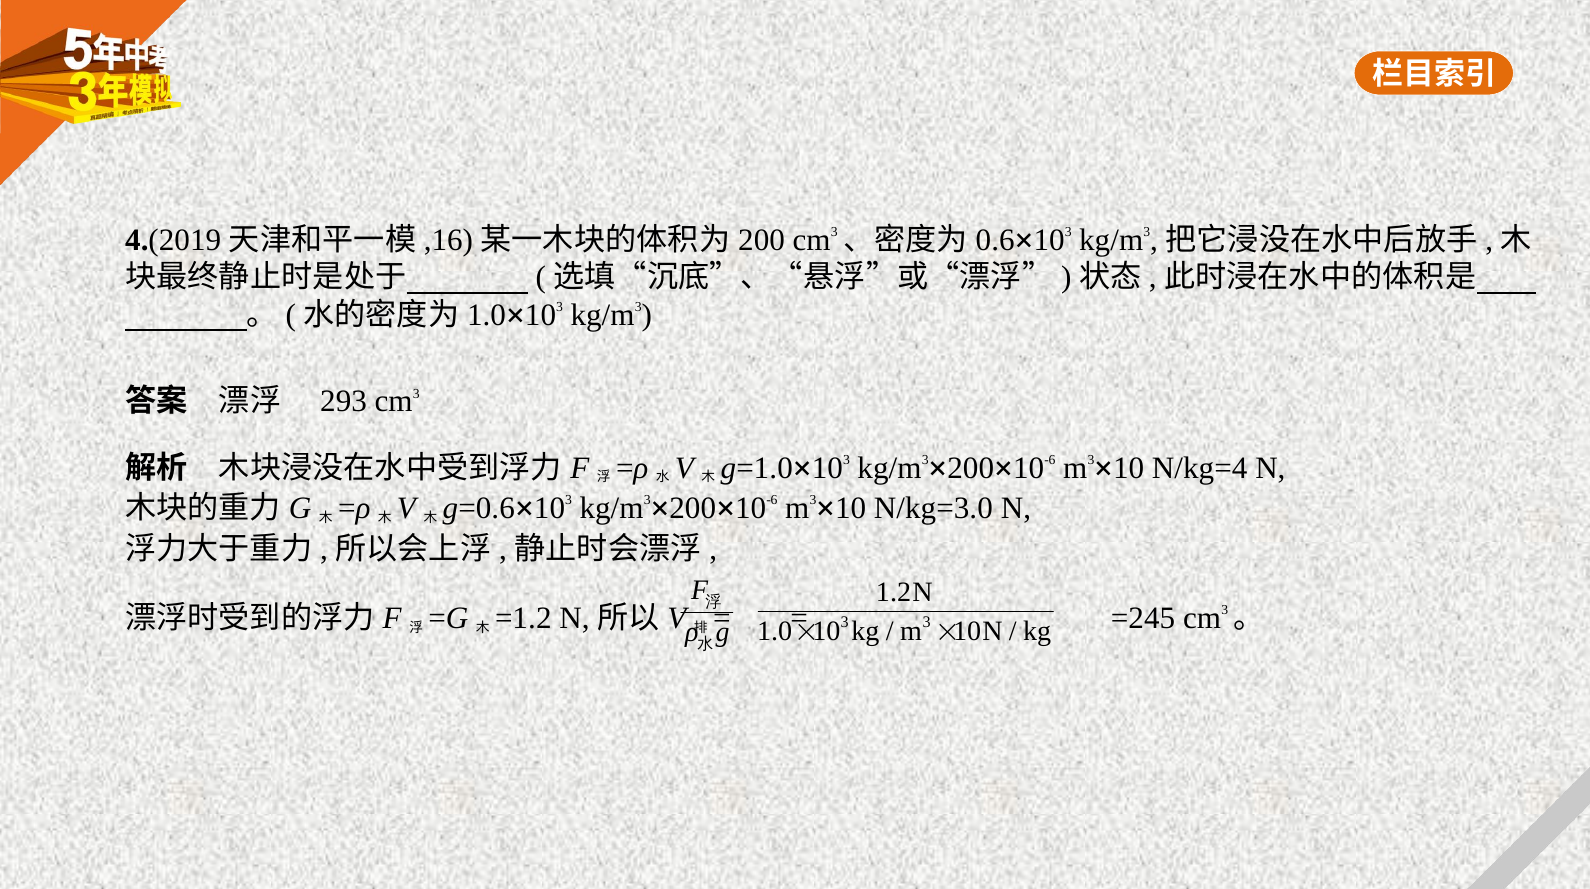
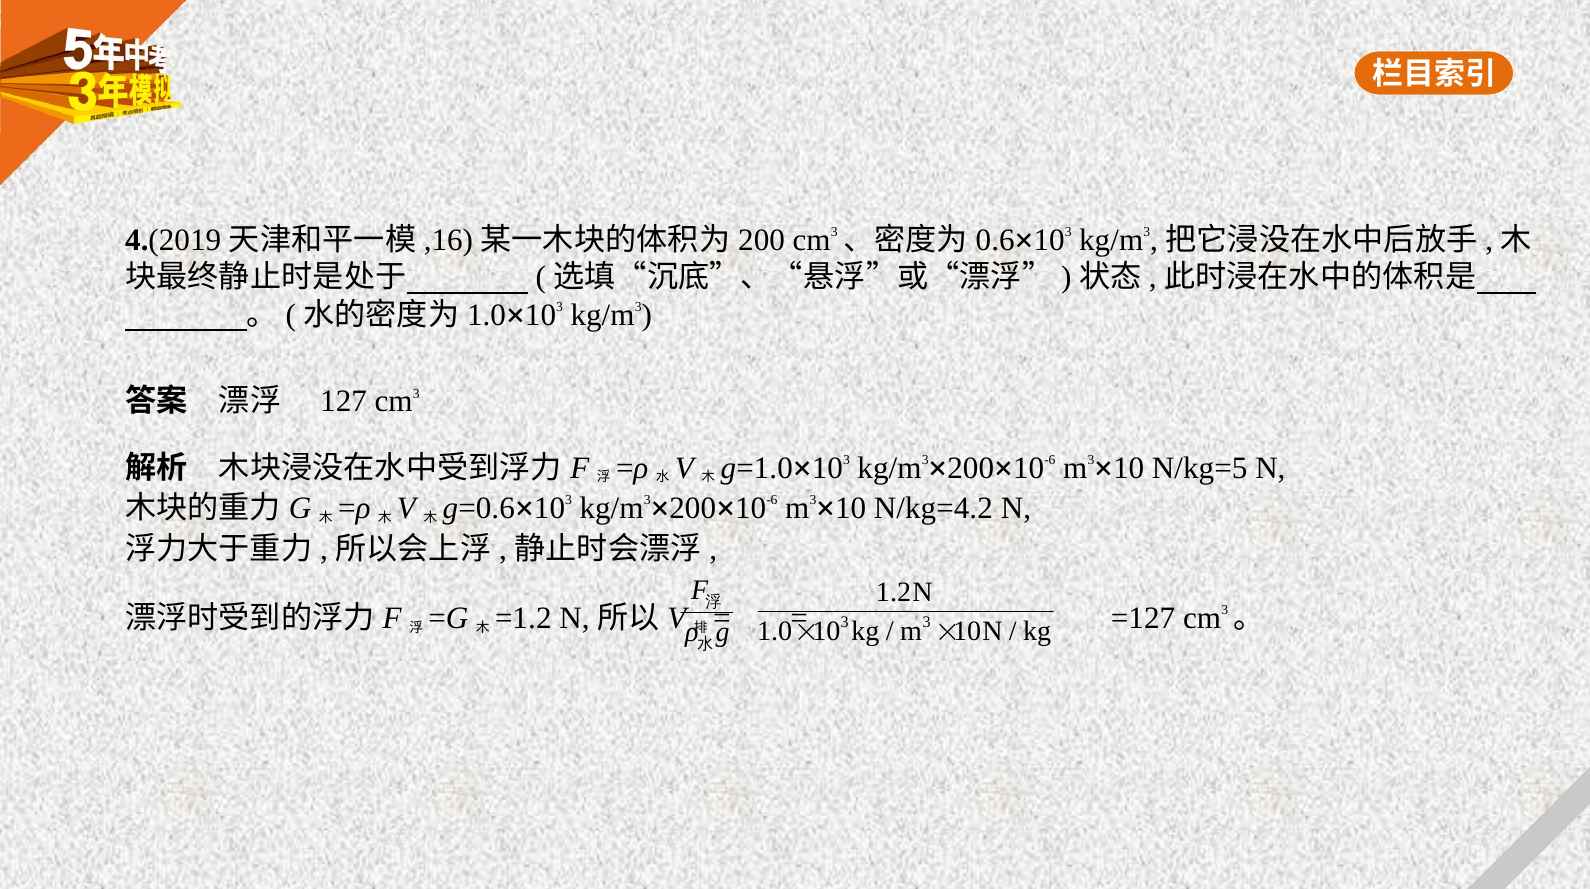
293: 293 -> 127 (344, 402)
N/kg=4: N/kg=4 -> N/kg=5 (1200, 468)
N/kg=3.0: N/kg=3.0 -> N/kg=4.2 (933, 508)
=245: =245 -> =127 (1143, 618)
